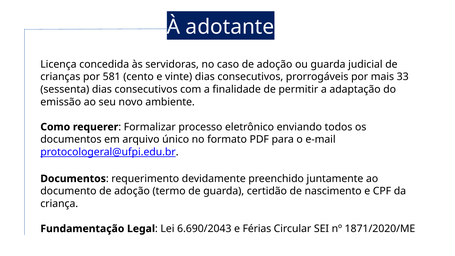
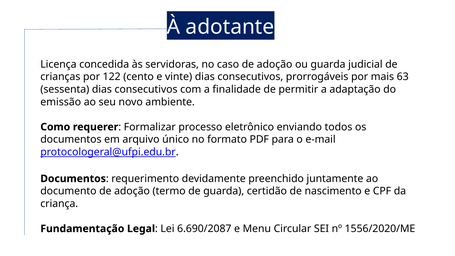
581: 581 -> 122 (112, 77)
33: 33 -> 63 (403, 77)
6.690/2043: 6.690/2043 -> 6.690/2087 (204, 229)
Férias: Férias -> Menu (257, 229)
1871/2020/ME: 1871/2020/ME -> 1556/2020/ME (380, 229)
